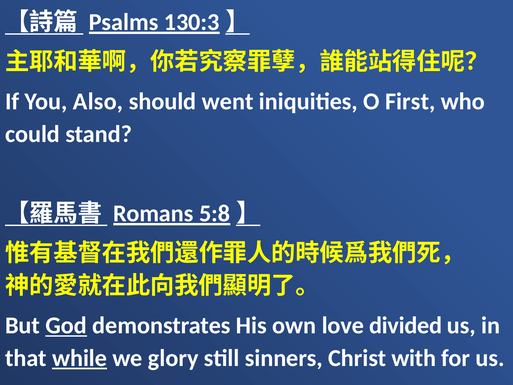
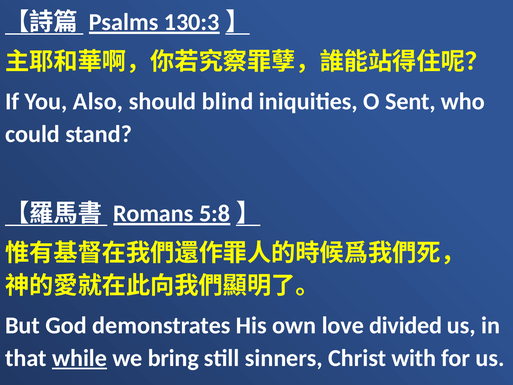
went: went -> blind (228, 102)
First: First -> Sent (410, 102)
God underline: present -> none (66, 325)
glory: glory -> bring (173, 358)
